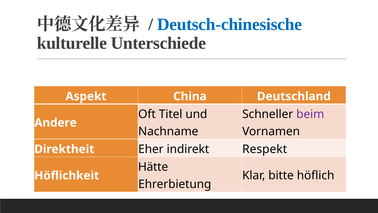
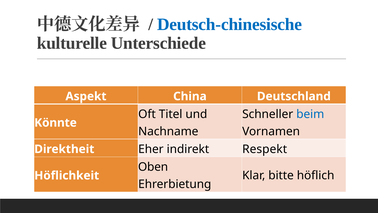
beim colour: purple -> blue (310, 114)
Andere: Andere -> Könnte (56, 123)
Hätte: Hätte -> Oben (153, 167)
